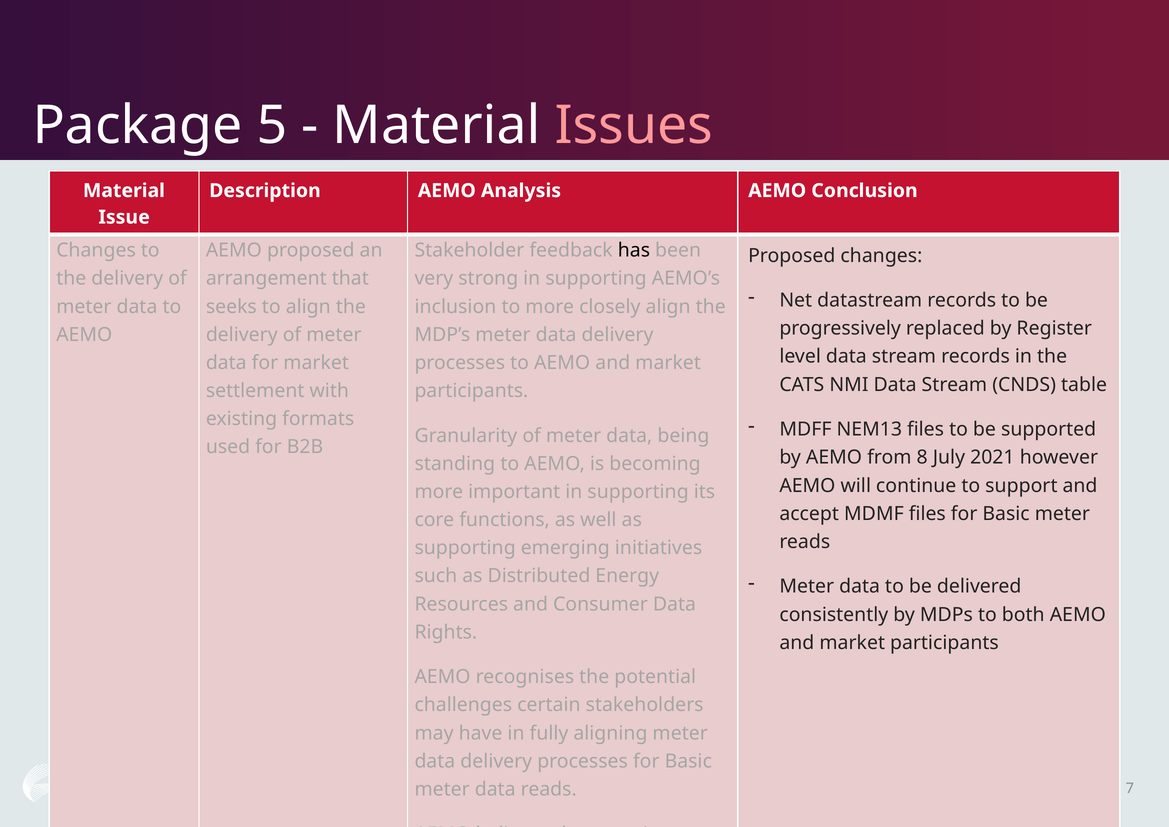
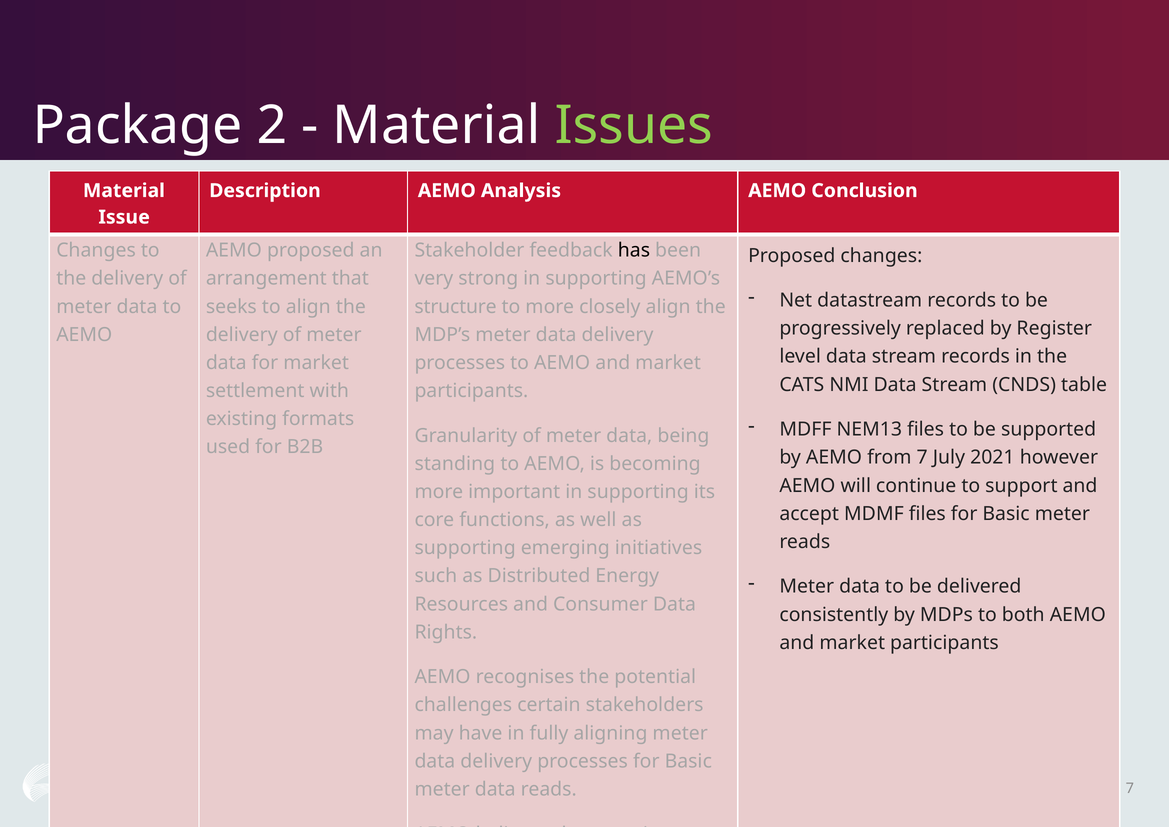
5: 5 -> 2 (272, 125)
Issues colour: pink -> light green (634, 125)
inclusion: inclusion -> structure (456, 306)
from 8: 8 -> 7 (922, 457)
